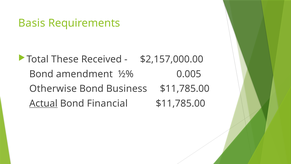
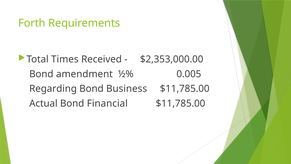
Basis: Basis -> Forth (32, 23)
These: These -> Times (65, 59)
$2,157,000.00: $2,157,000.00 -> $2,353,000.00 (172, 59)
Otherwise: Otherwise -> Regarding (53, 89)
Actual underline: present -> none (43, 103)
